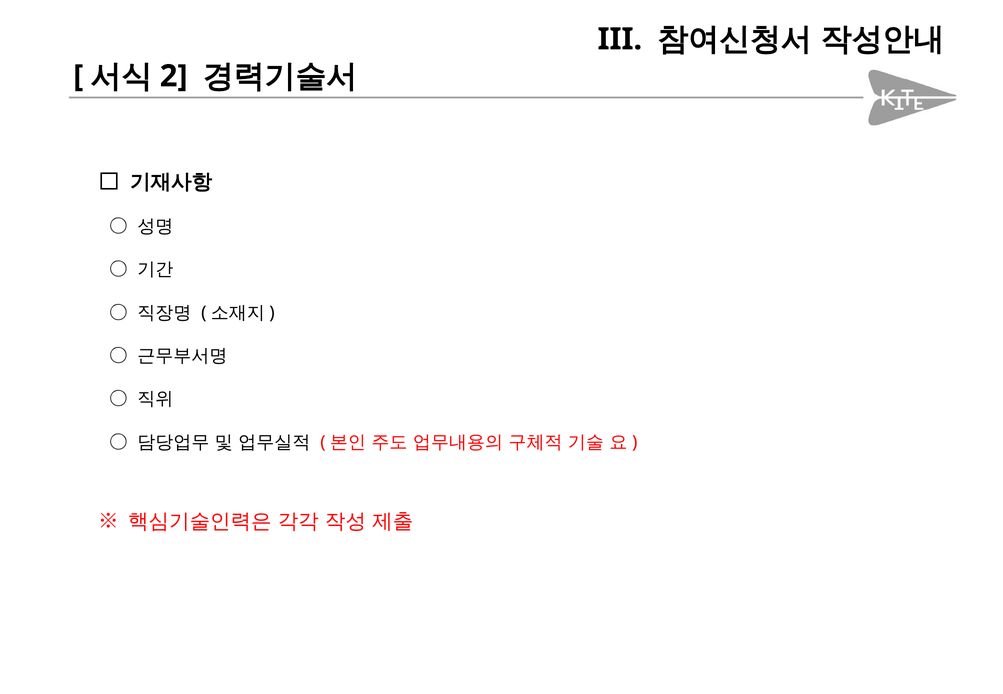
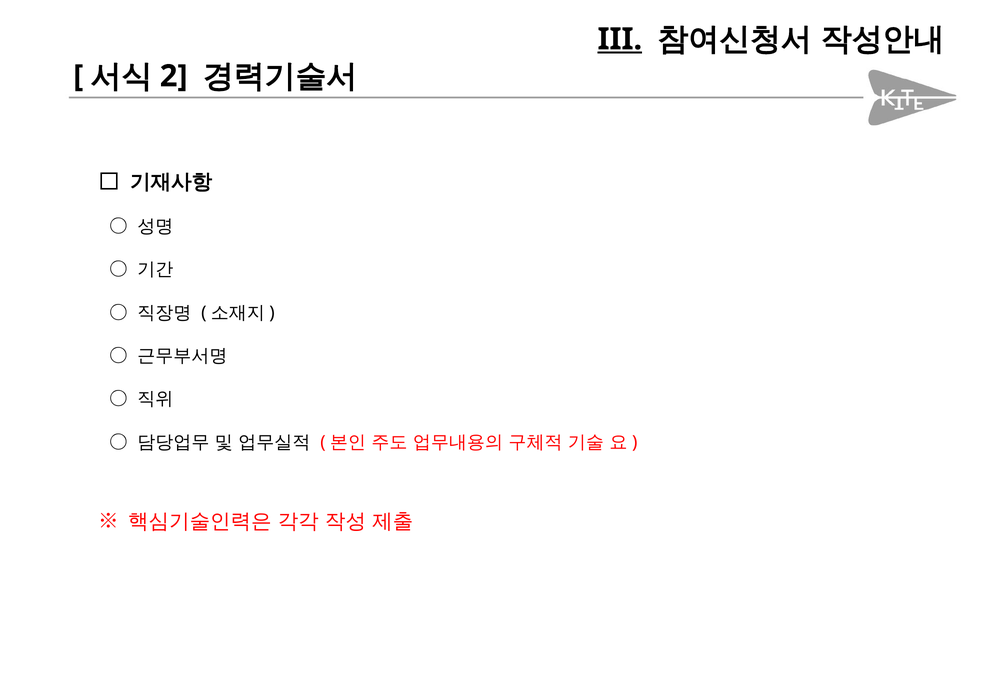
III underline: none -> present (620, 39)
